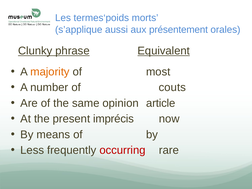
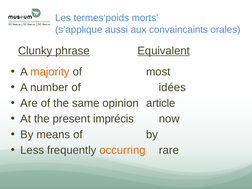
présentement: présentement -> convaincaints (178, 30)
couts: couts -> idées (172, 87)
occurring colour: red -> orange (122, 150)
